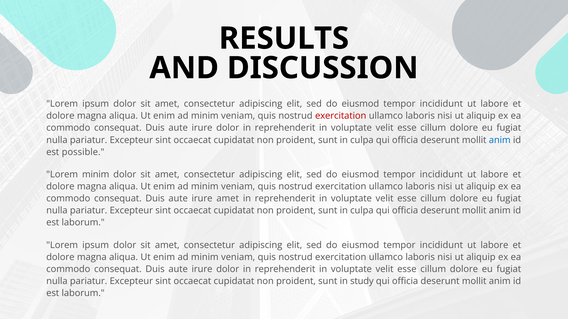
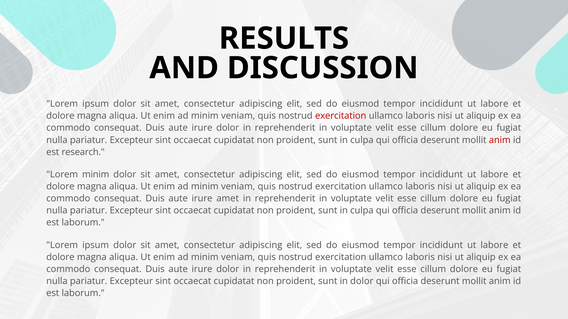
anim colour: blue -> red (500, 140)
possible: possible -> research (83, 152)
in study: study -> dolor (362, 282)
